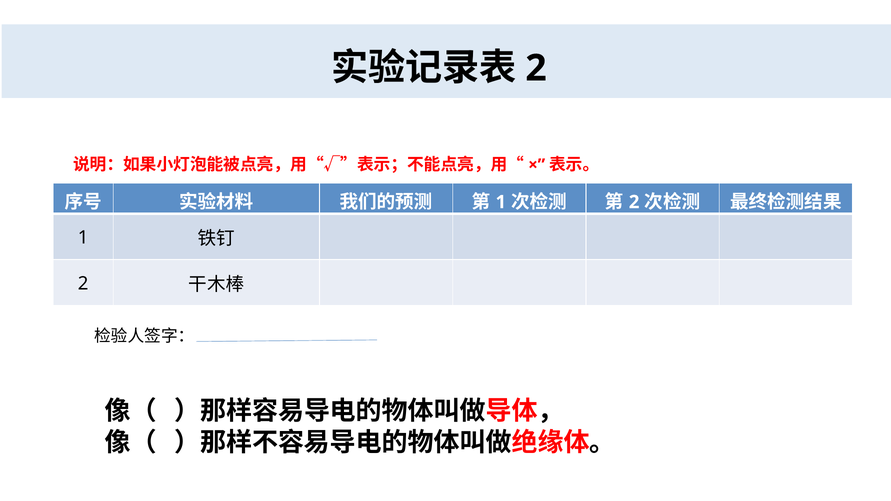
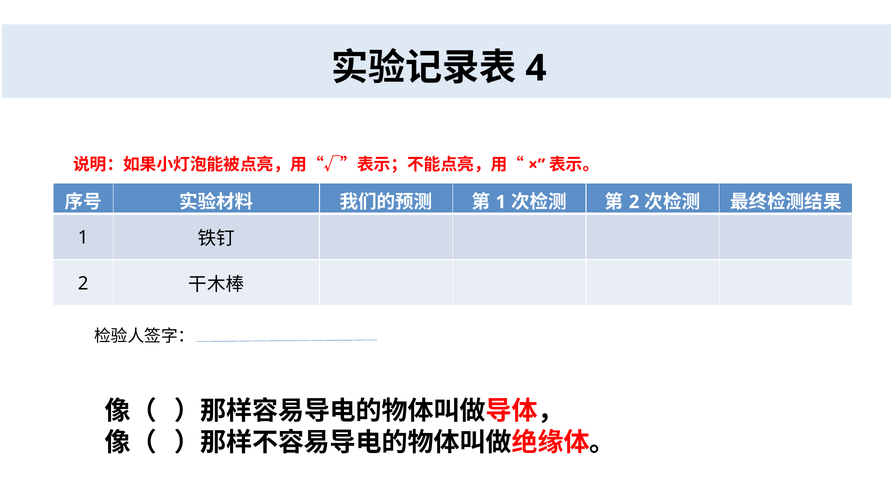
2: 2 -> 4 (536, 68)
